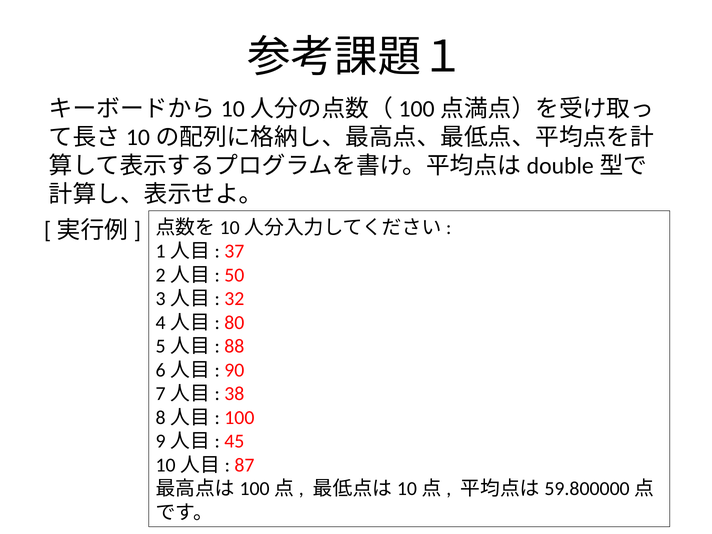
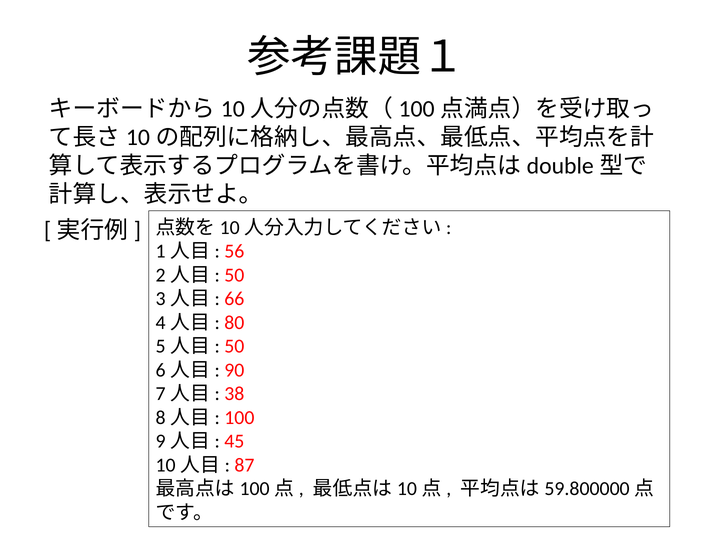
37: 37 -> 56 (234, 251)
32: 32 -> 66 (234, 299)
88: 88 -> 50 (234, 346)
